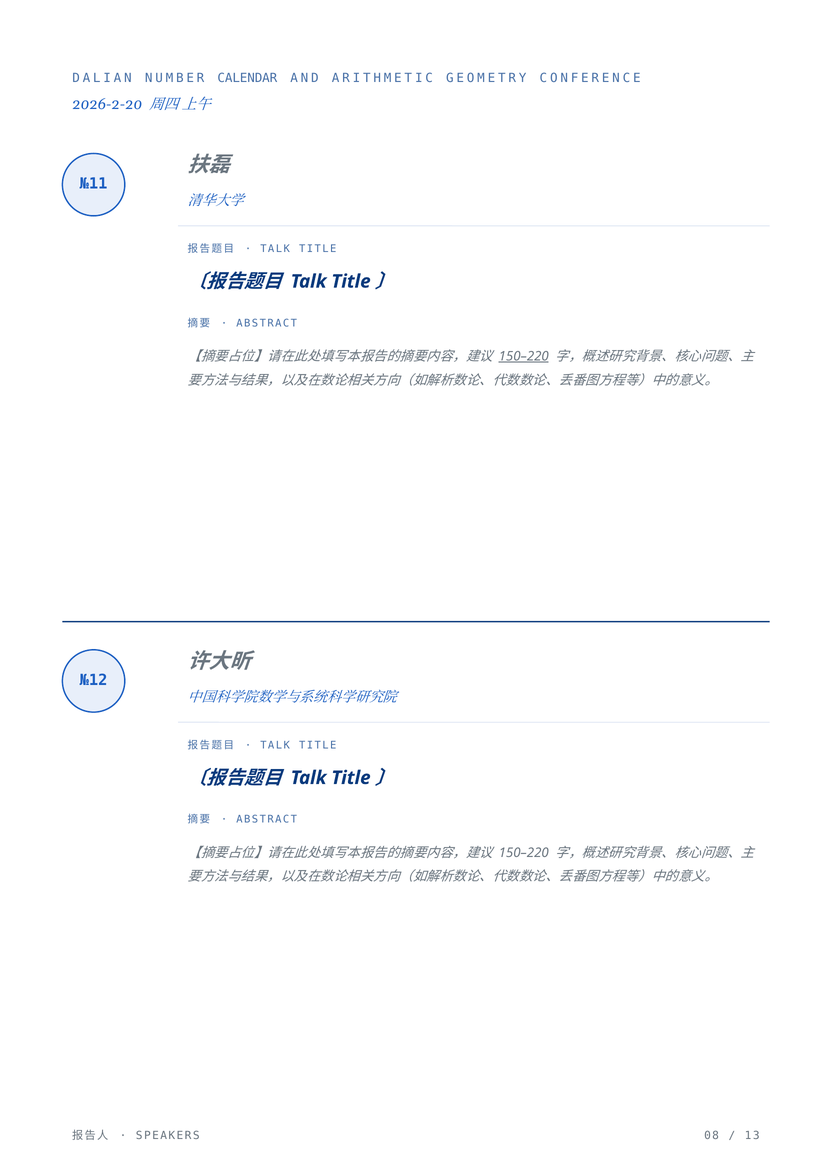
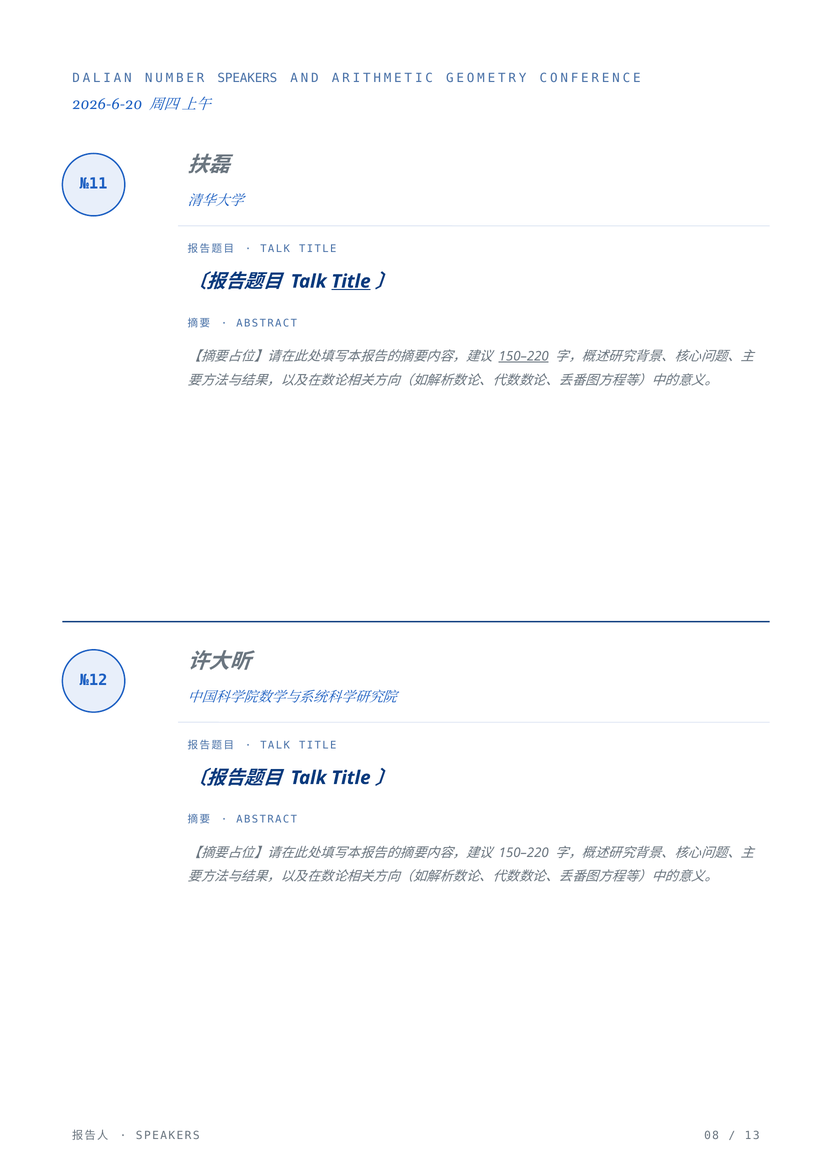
NUMBER CALENDAR: CALENDAR -> SPEAKERS (247, 78)
2026-2-20: 2026-2-20 -> 2026-6-20 (107, 105)
Title underline: none -> present (351, 281)
